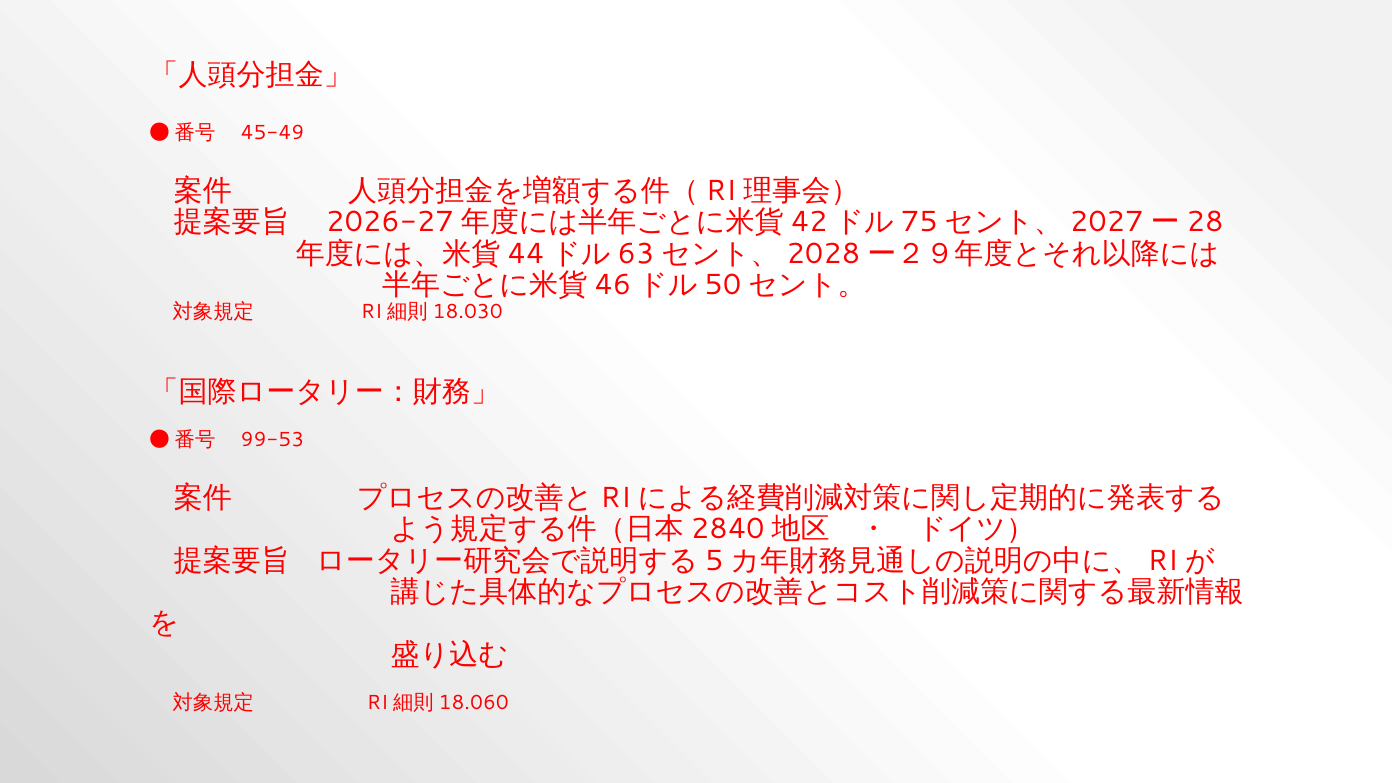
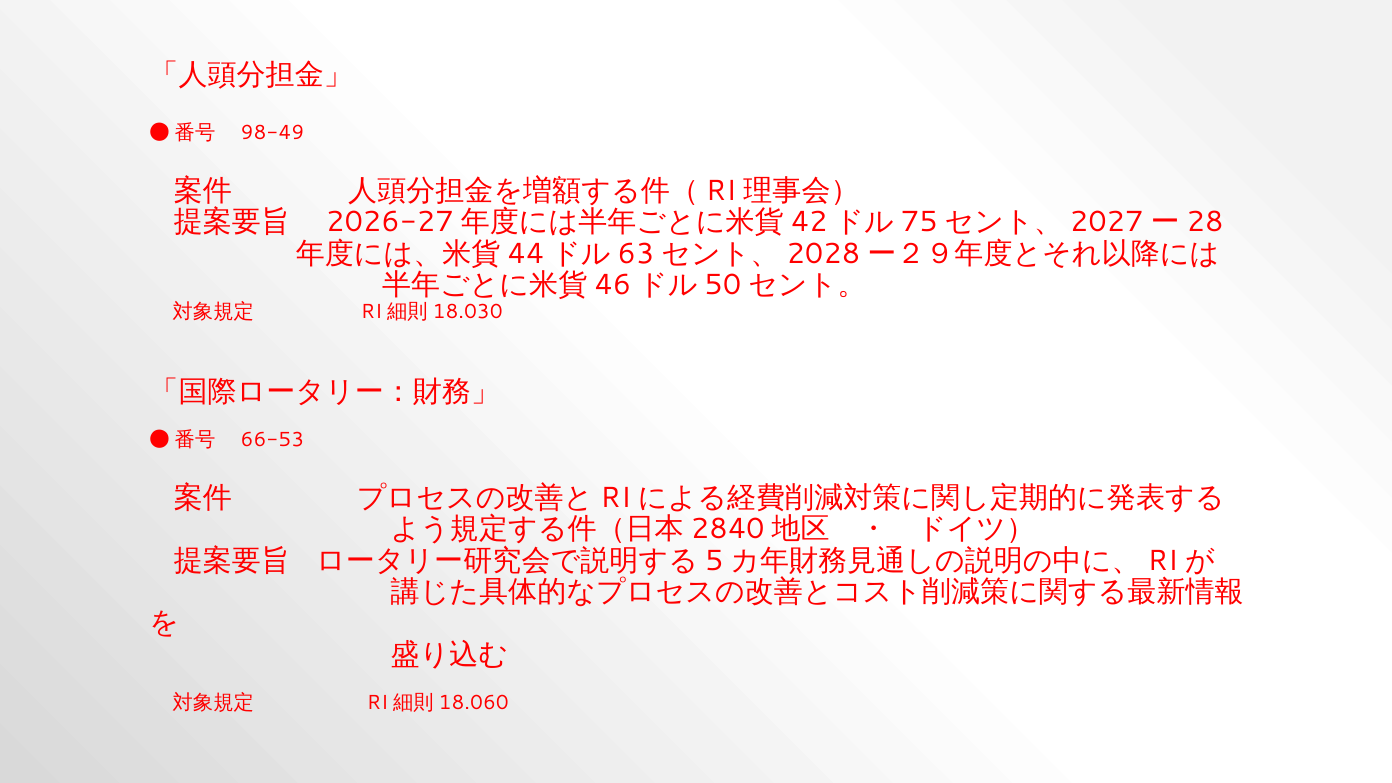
45-49: 45-49 -> 98-49 (272, 133)
99-53: 99-53 -> 66-53 (272, 440)
